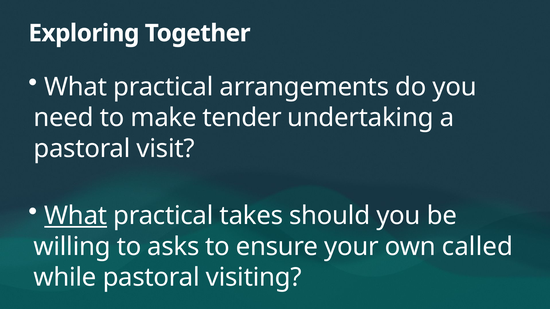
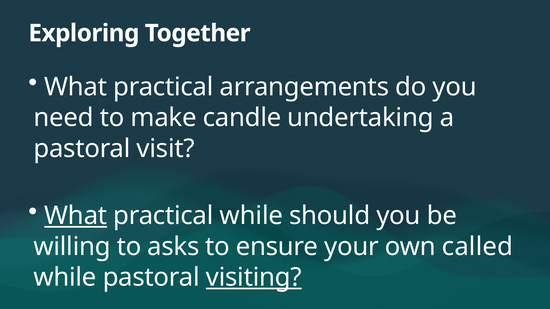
tender: tender -> candle (242, 118)
practical takes: takes -> while (251, 216)
visiting underline: none -> present (254, 278)
